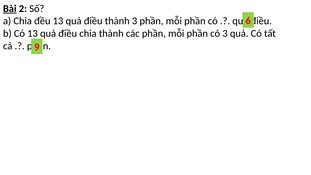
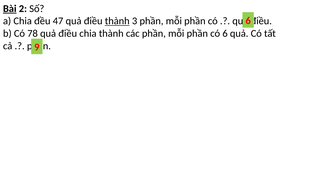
đều 13: 13 -> 47 (58, 21)
thành underline: none -> present (117, 21)
Có 13: 13 -> 78 (33, 33)
có 3: 3 -> 6 (225, 33)
